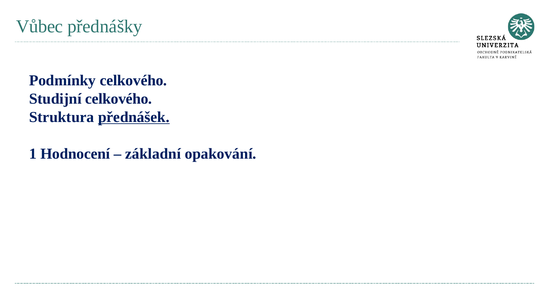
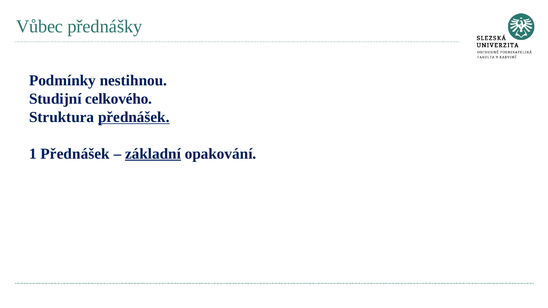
Podmínky celkového: celkového -> nestihnou (133, 81)
1 Hodnocení: Hodnocení -> Přednášek (75, 154)
základní underline: none -> present (153, 154)
